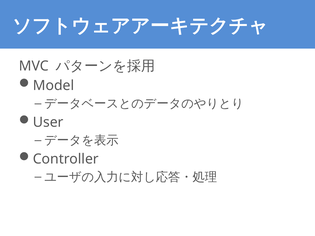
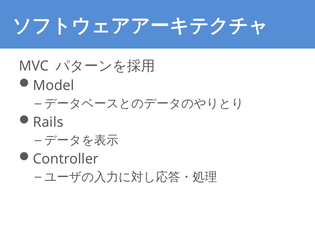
User: User -> Rails (48, 122)
